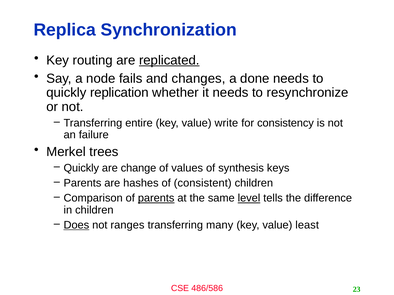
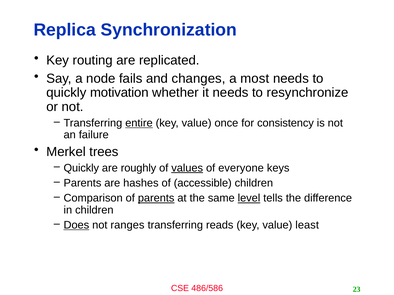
replicated underline: present -> none (169, 60)
done: done -> most (255, 79)
replication: replication -> motivation (119, 93)
entire underline: none -> present (139, 123)
write: write -> once (226, 123)
change: change -> roughly (139, 168)
values underline: none -> present (187, 168)
synthesis: synthesis -> everyone (241, 168)
consistent: consistent -> accessible (203, 183)
many: many -> reads (220, 225)
